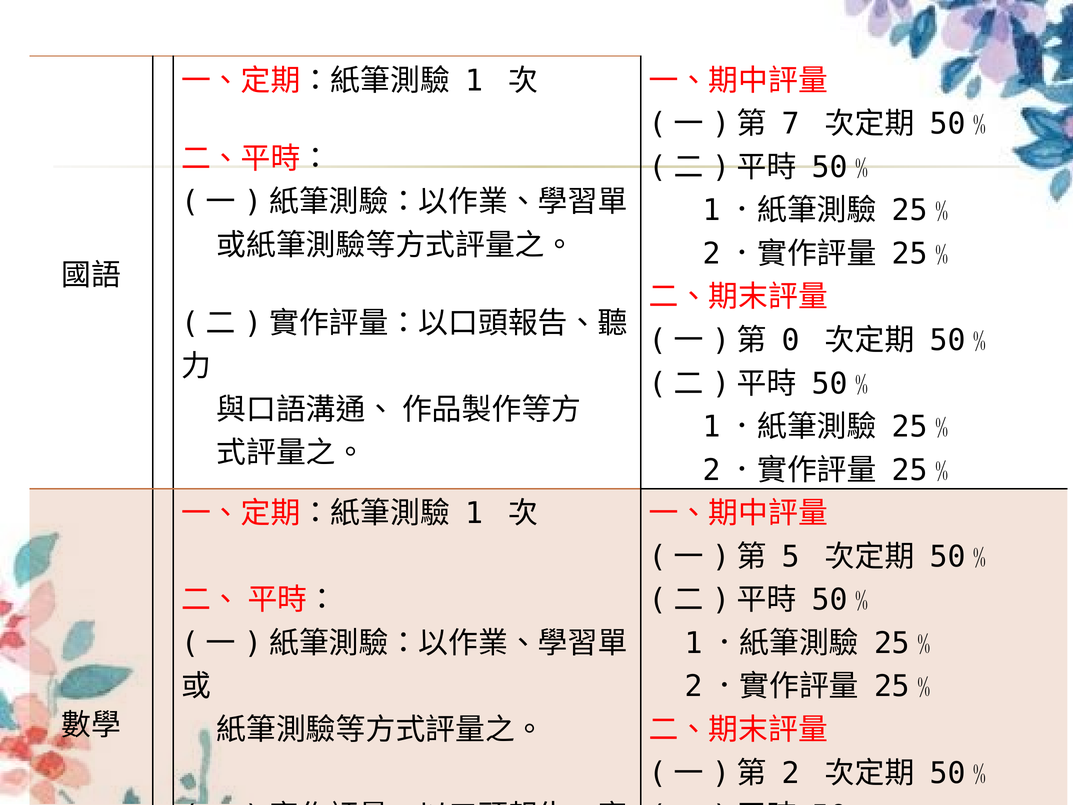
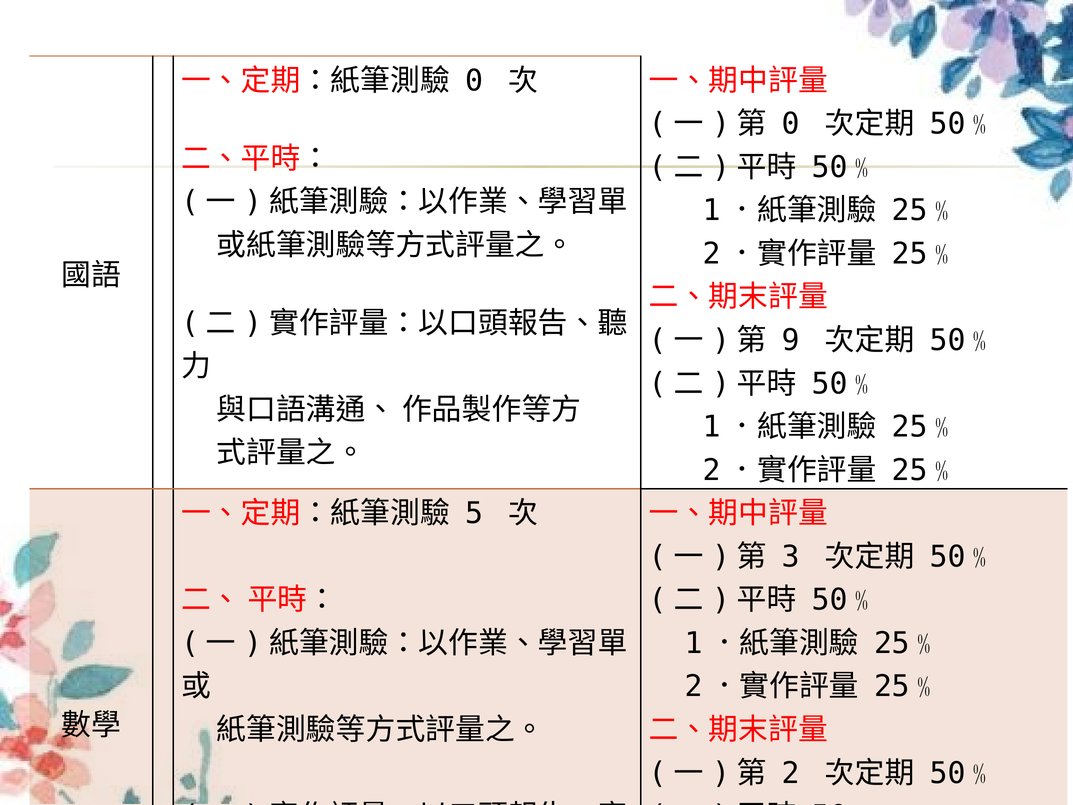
1: 1 -> 0 (474, 81)
7: 7 -> 0 (791, 124)
0: 0 -> 9 (791, 340)
1: 1 -> 5 (474, 513)
5: 5 -> 3 (791, 557)
